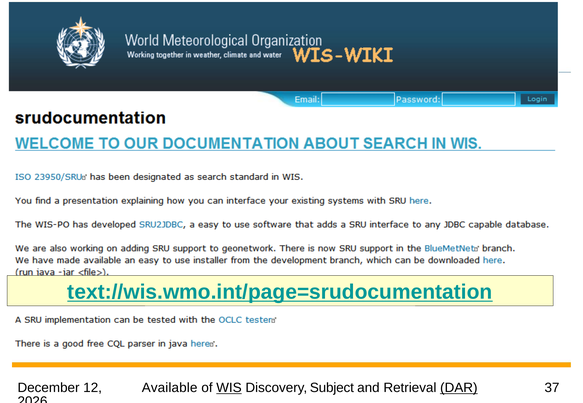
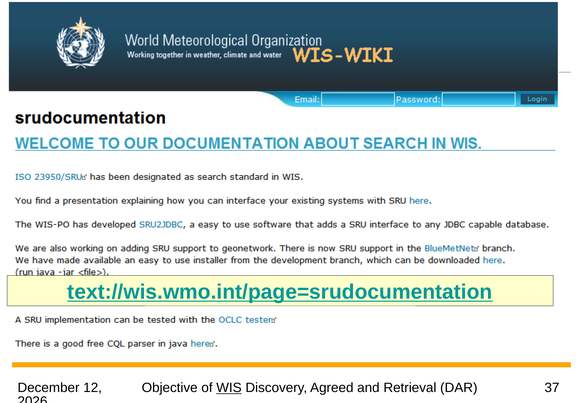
Available: Available -> Objective (170, 388)
Subject: Subject -> Agreed (332, 388)
DAR underline: present -> none (459, 388)
